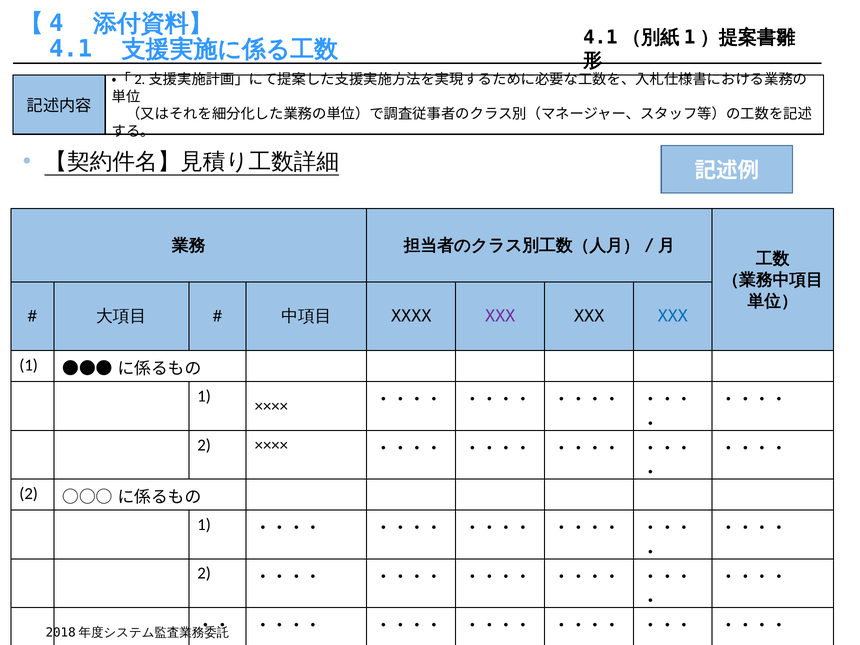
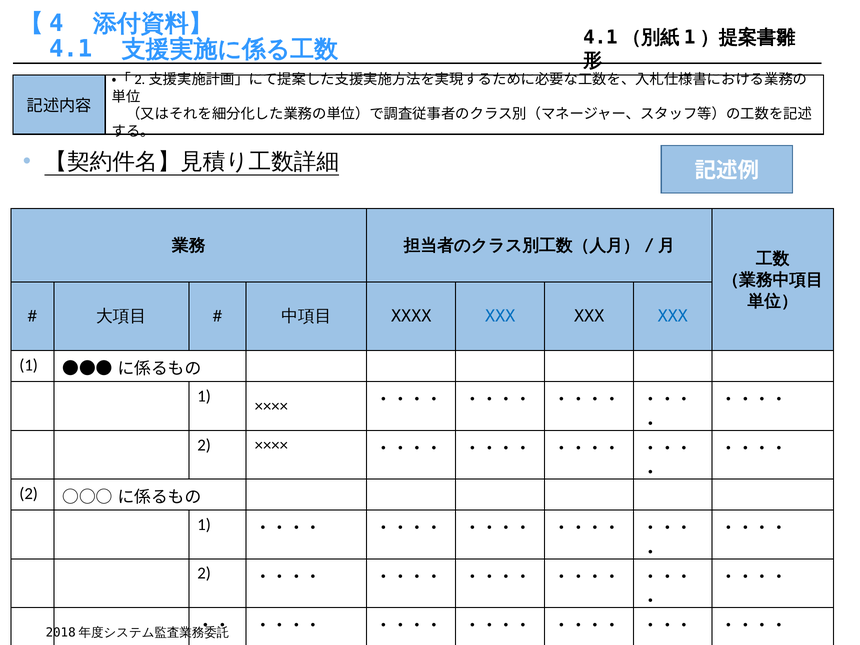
XXX colour: purple -> blue (500, 316)
